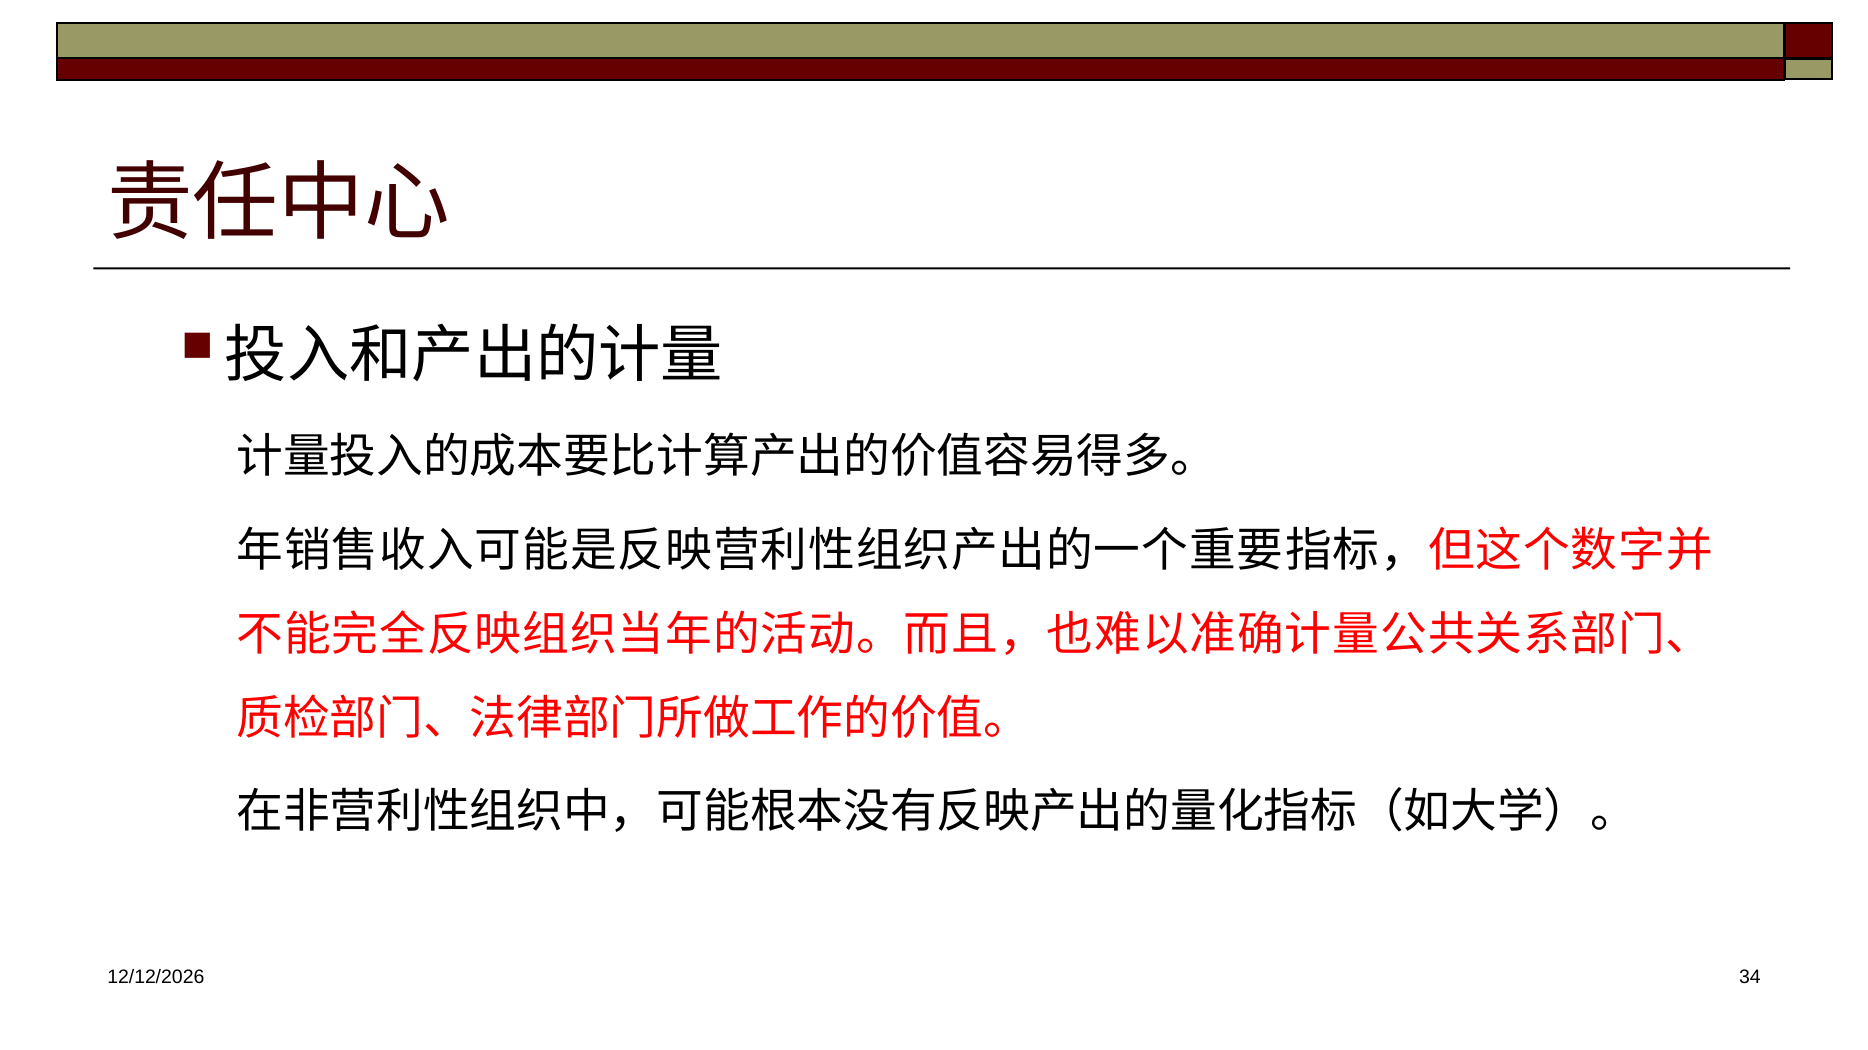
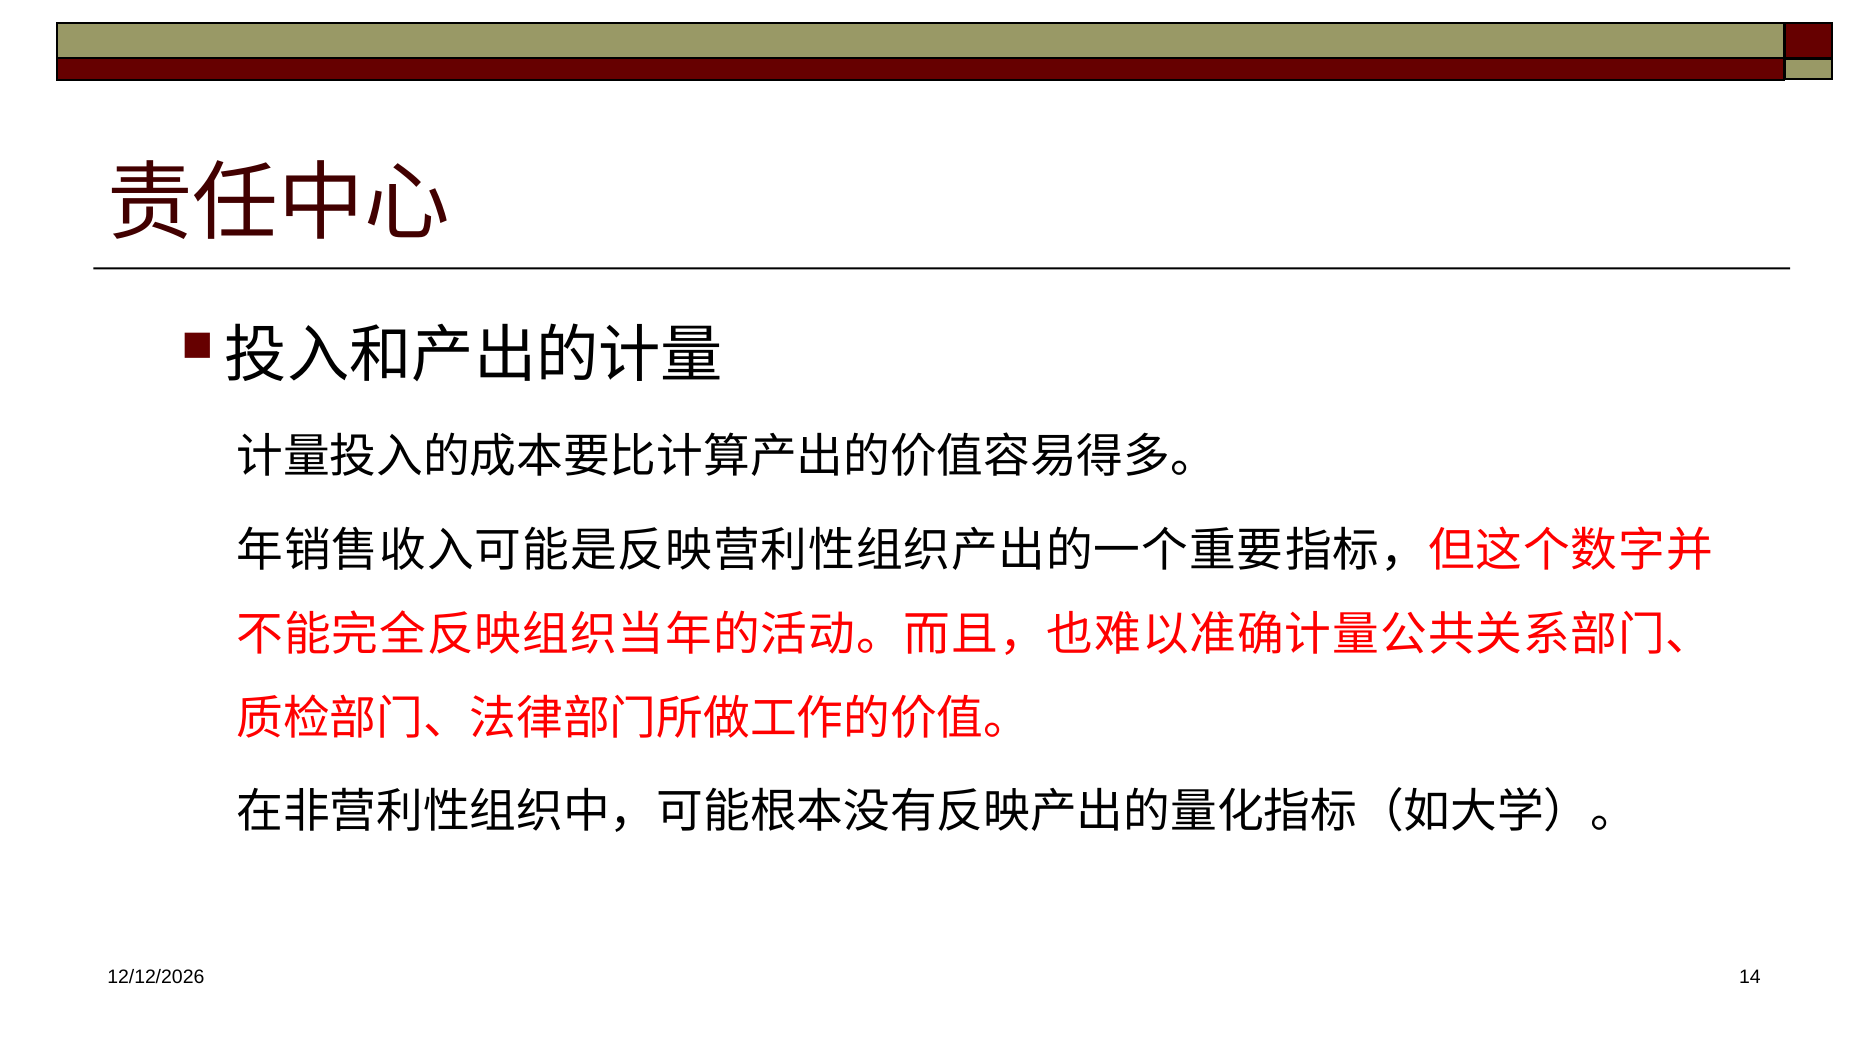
34: 34 -> 14 (1750, 977)
